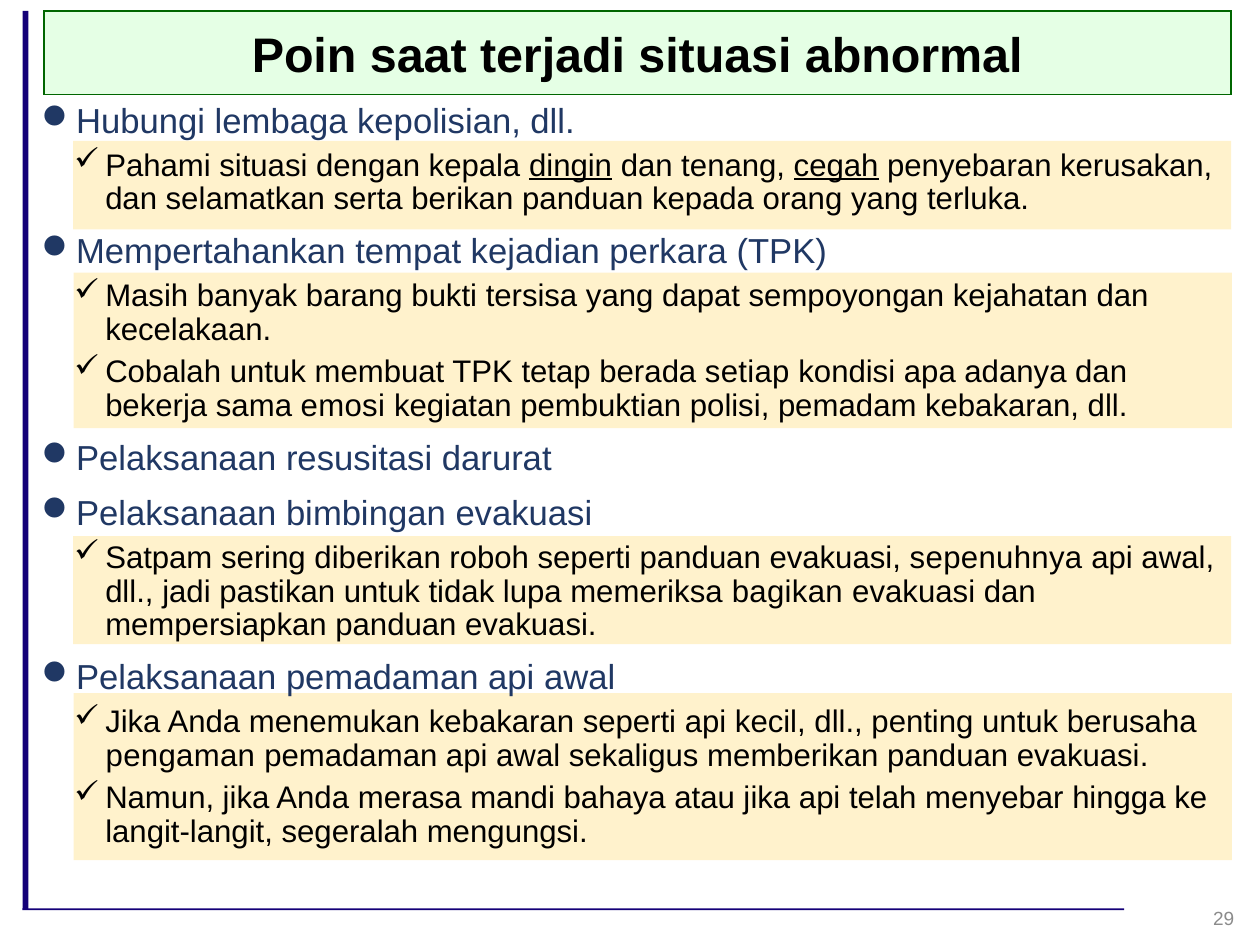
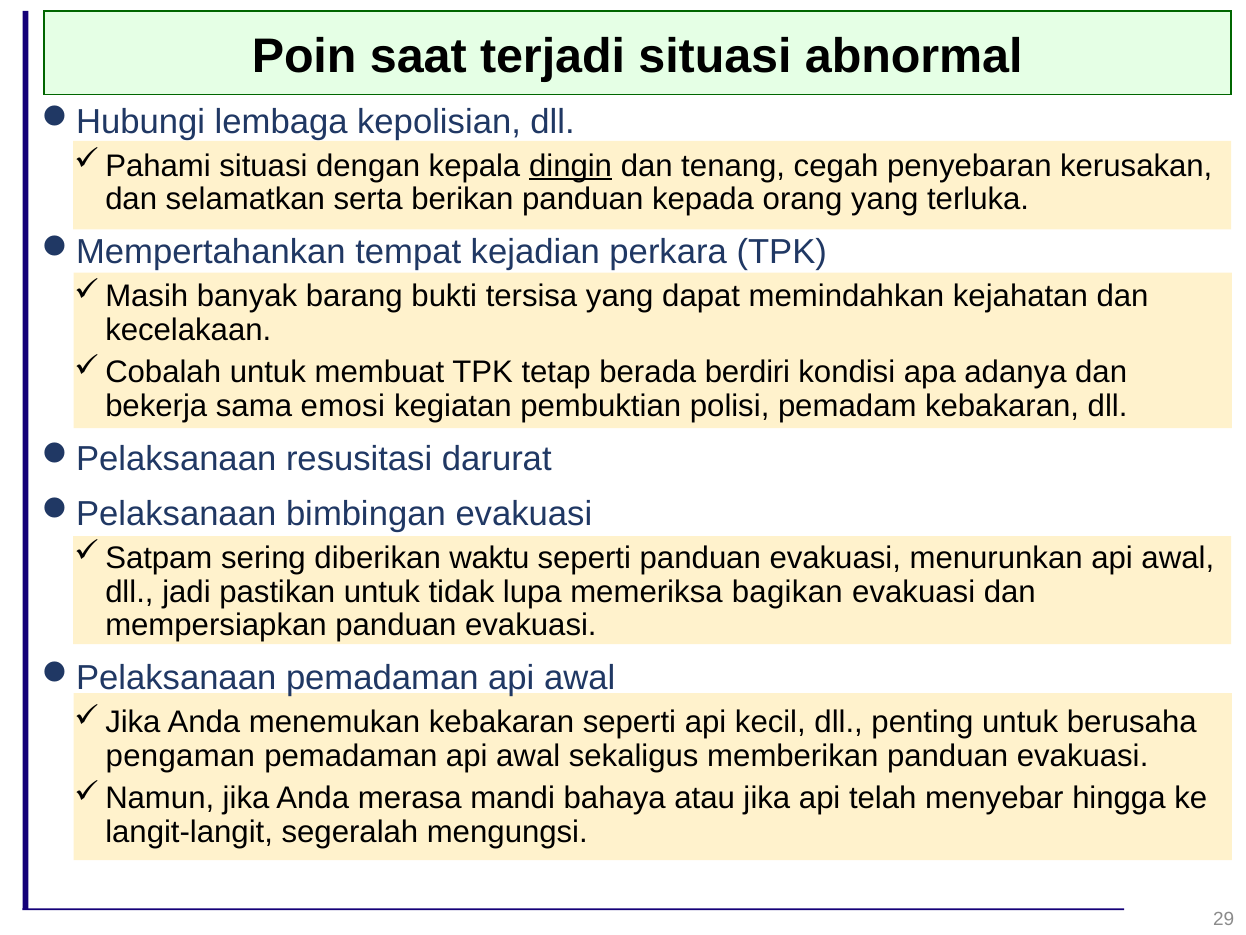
cegah underline: present -> none (836, 166)
sempoyongan: sempoyongan -> memindahkan (846, 296)
setiap: setiap -> berdiri (747, 372)
roboh: roboh -> waktu (489, 558)
sepenuhnya: sepenuhnya -> menurunkan (996, 558)
